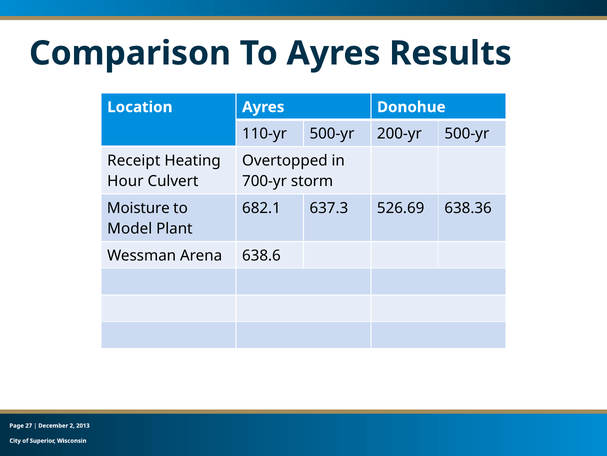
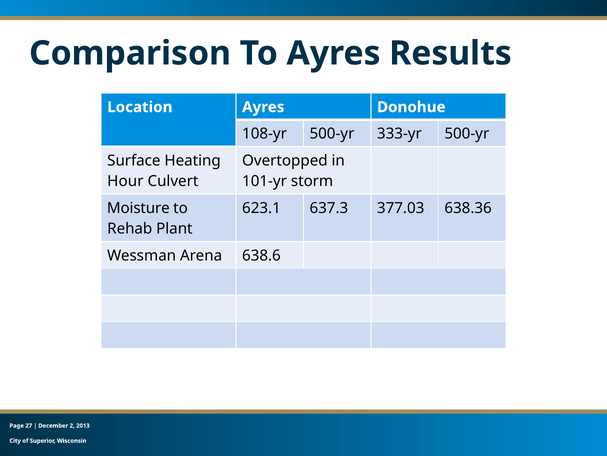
110-yr: 110-yr -> 108-yr (265, 134)
200-yr: 200-yr -> 333-yr (399, 134)
Receipt: Receipt -> Surface (134, 160)
700-yr: 700-yr -> 101-yr (265, 181)
682.1: 682.1 -> 623.1 (261, 208)
526.69: 526.69 -> 377.03 (401, 208)
Model: Model -> Rehab (130, 228)
